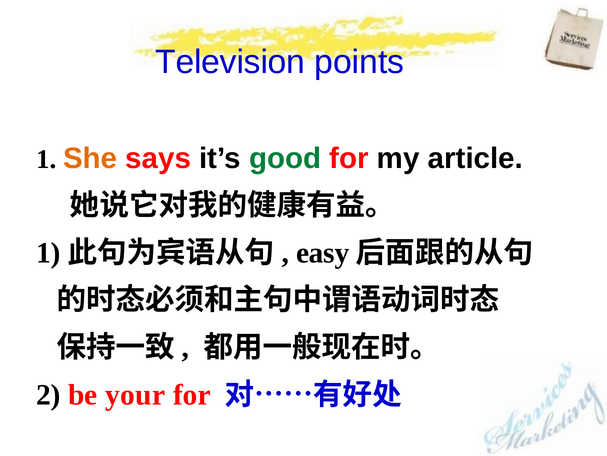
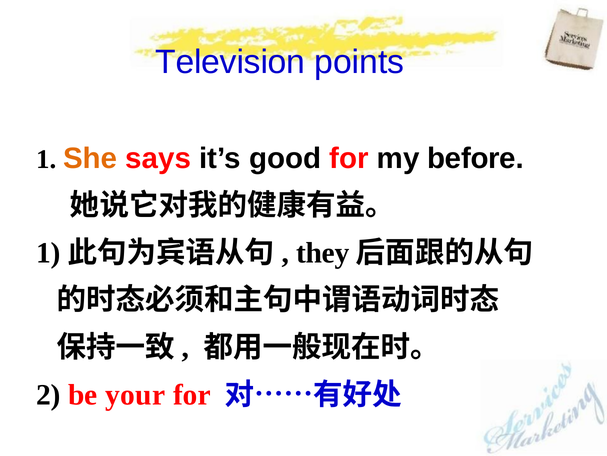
good colour: green -> black (285, 158)
article: article -> before (475, 158)
easy: easy -> they (323, 252)
